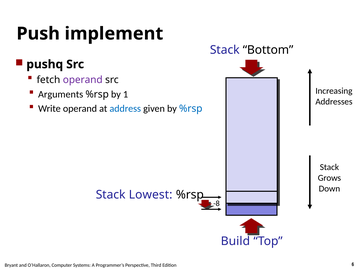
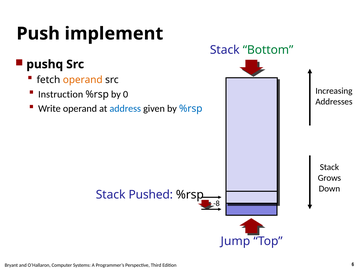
Bottom colour: black -> green (268, 50)
operand colour: purple -> orange (83, 80)
Arguments: Arguments -> Instruction (61, 94)
1: 1 -> 0 (126, 94)
Lowest: Lowest -> Pushed (151, 195)
Build: Build -> Jump (235, 241)
